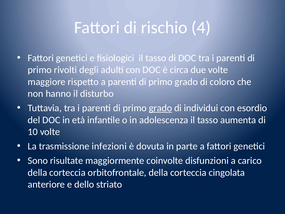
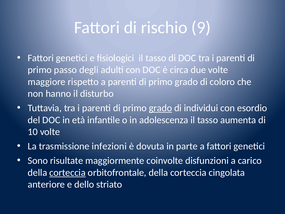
4: 4 -> 9 (201, 28)
rivolti: rivolti -> passo (65, 70)
corteccia underline: none -> present (67, 172)
